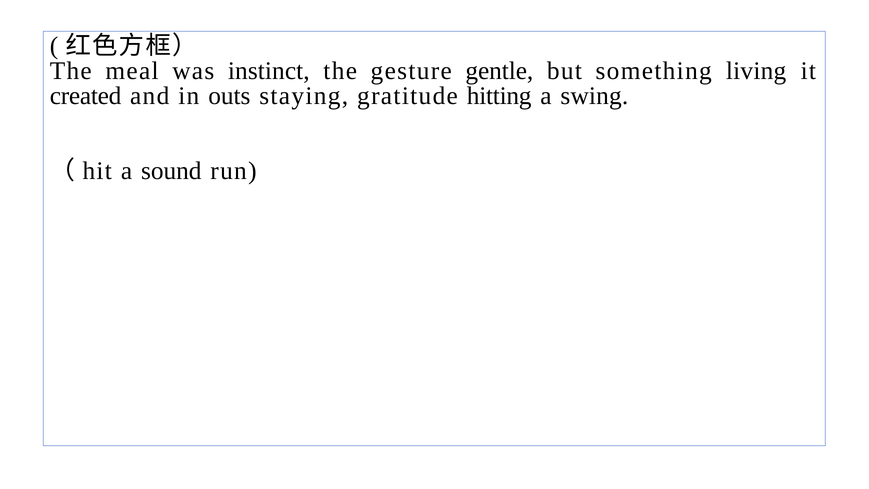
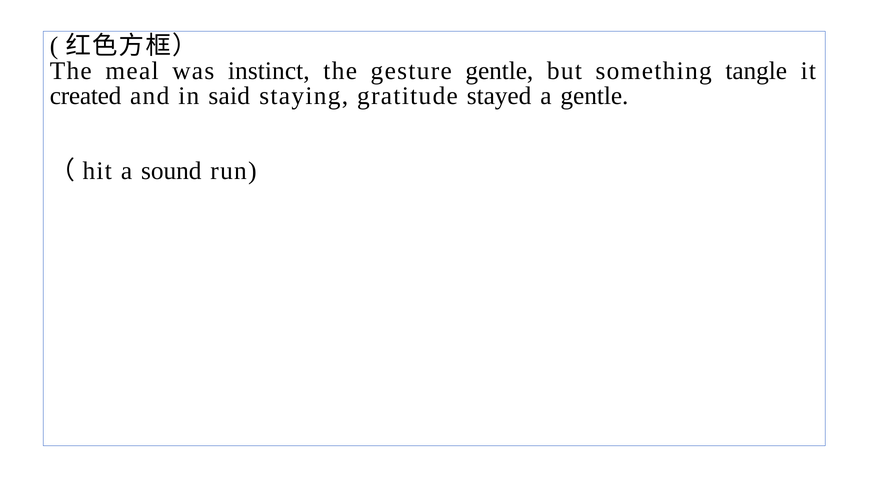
living: living -> tangle (756, 71)
outs: outs -> said (229, 96)
hitting: hitting -> stayed (499, 96)
a swing: swing -> gentle (594, 96)
